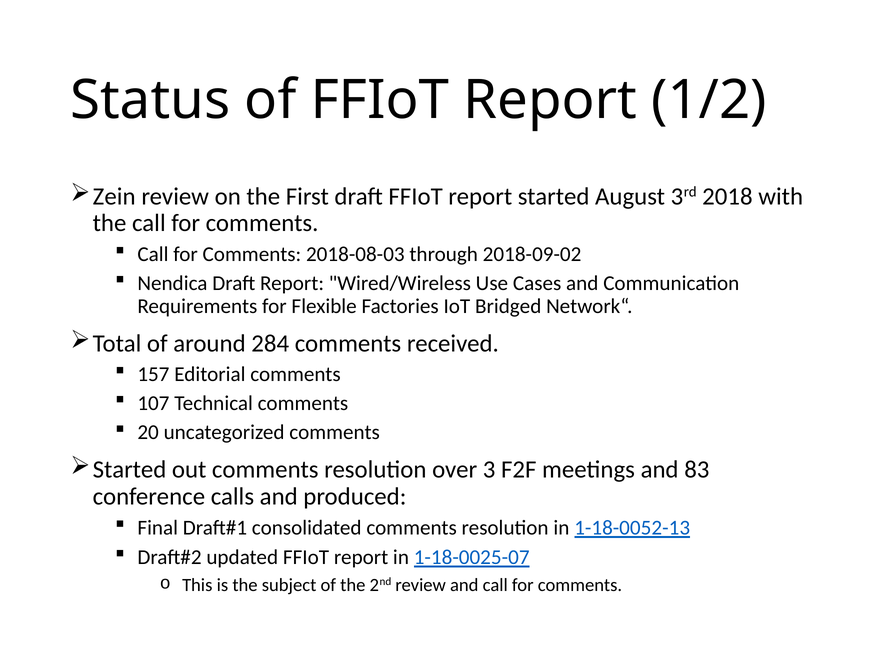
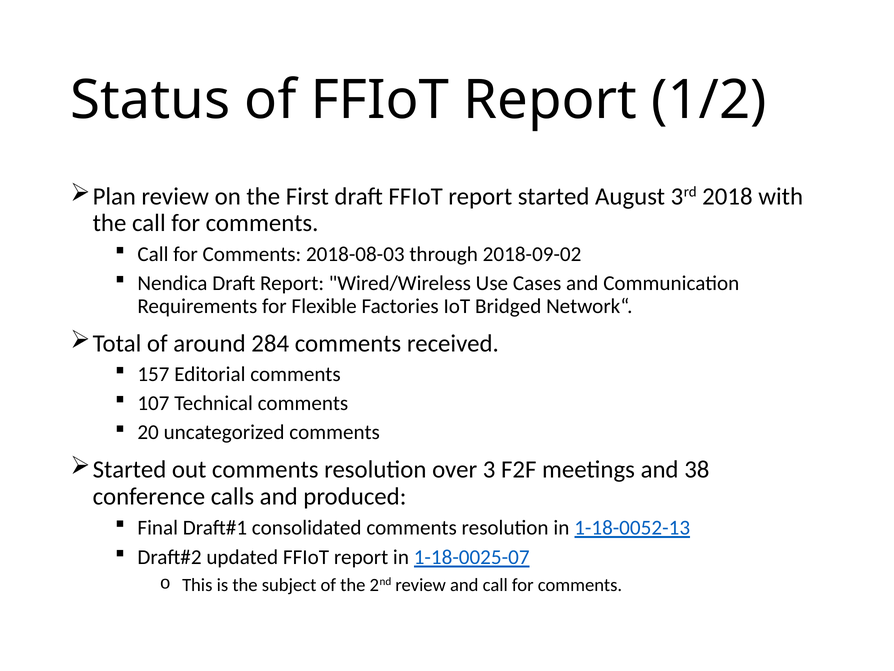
Zein: Zein -> Plan (114, 196)
83: 83 -> 38 (697, 469)
